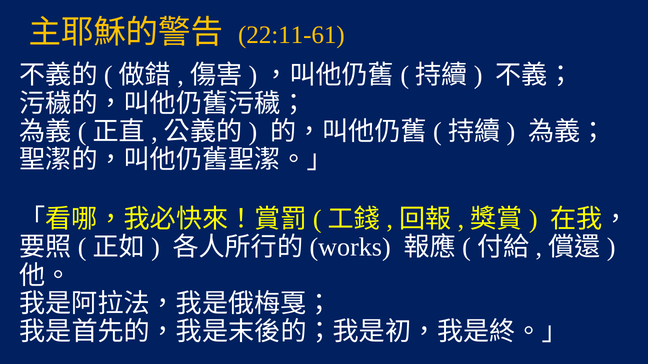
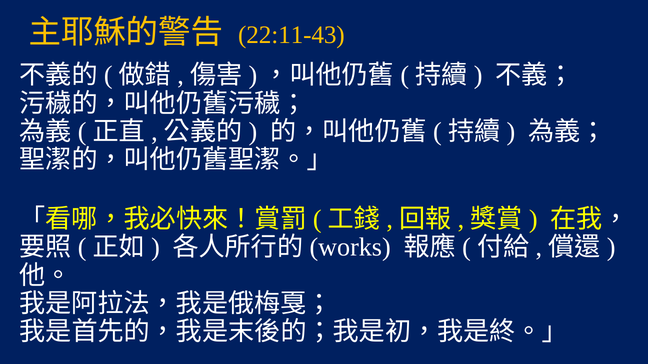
22:11-61: 22:11-61 -> 22:11-43 (291, 35)
